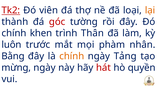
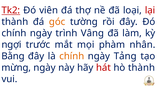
lại colour: orange -> red (150, 10)
góc colour: red -> orange (57, 22)
khen: khen -> ngày (41, 33)
Thân: Thân -> Vâng (92, 33)
luôn: luôn -> ngợi (11, 45)
hò quyền: quyền -> thành (142, 68)
